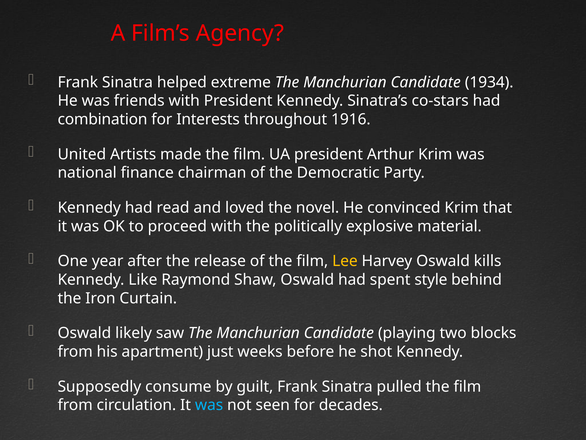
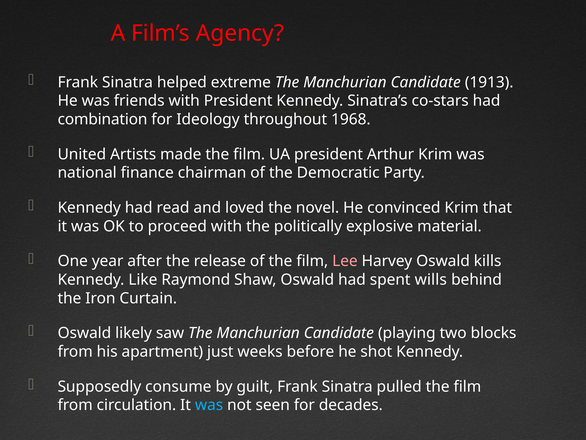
1934: 1934 -> 1913 (489, 82)
Interests: Interests -> Ideology (208, 119)
1916: 1916 -> 1968 (351, 119)
Lee colour: yellow -> pink (345, 261)
style: style -> wills (431, 279)
